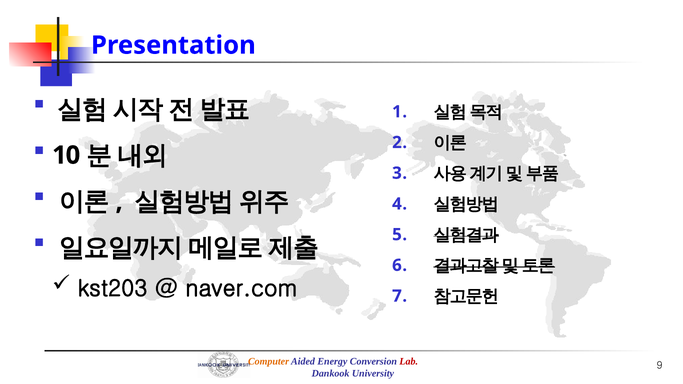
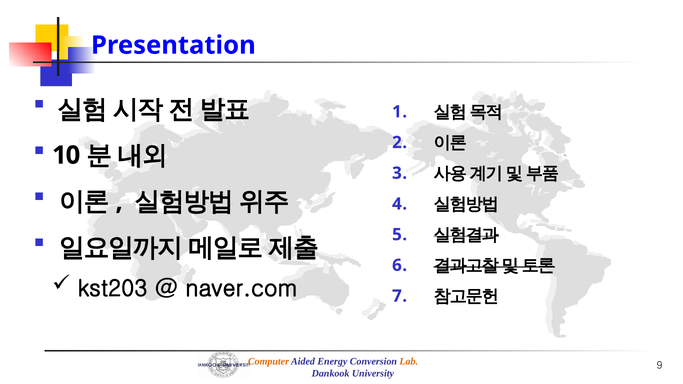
Lab colour: red -> orange (409, 362)
